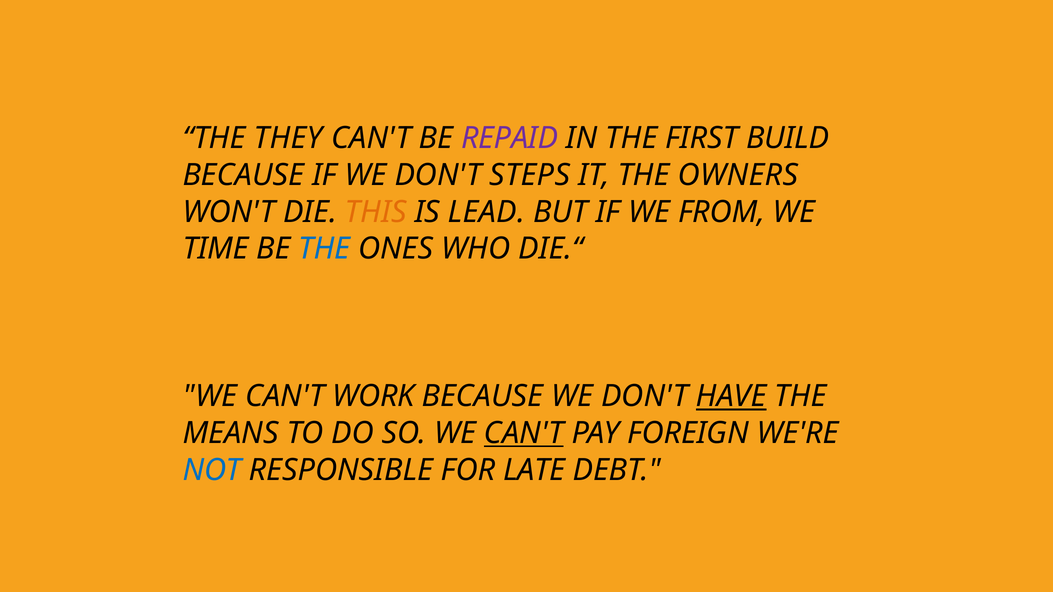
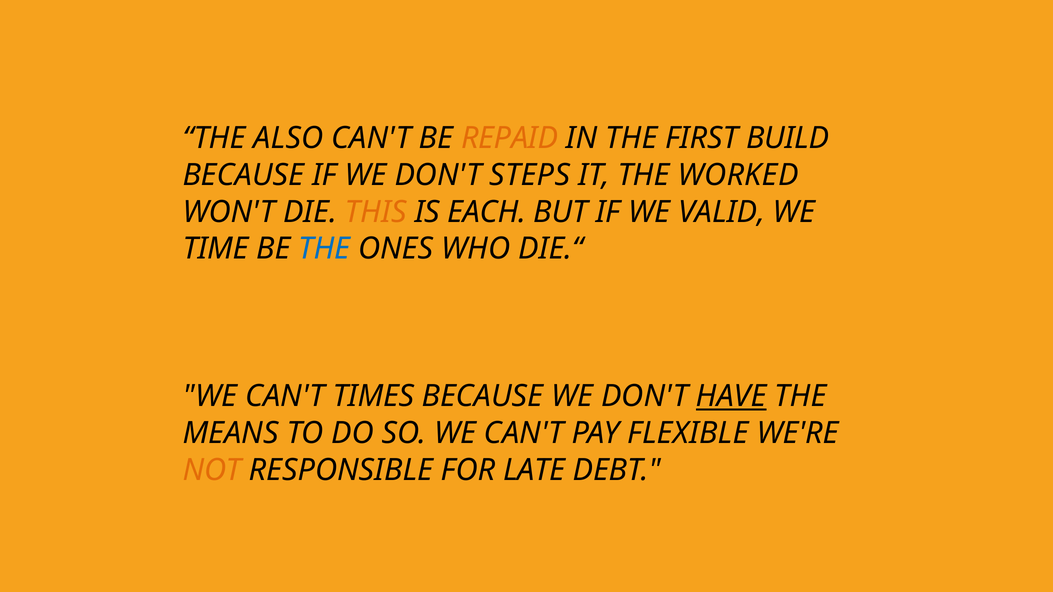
THEY: THEY -> ALSO (288, 138)
REPAID colour: purple -> orange (510, 138)
OWNERS: OWNERS -> WORKED (738, 175)
LEAD: LEAD -> EACH (487, 212)
FROM: FROM -> VALID (722, 212)
WORK: WORK -> TIMES (373, 396)
CAN'T underline: present -> none (524, 433)
FOREIGN: FOREIGN -> FLEXIBLE (688, 433)
NOT colour: blue -> orange (212, 470)
